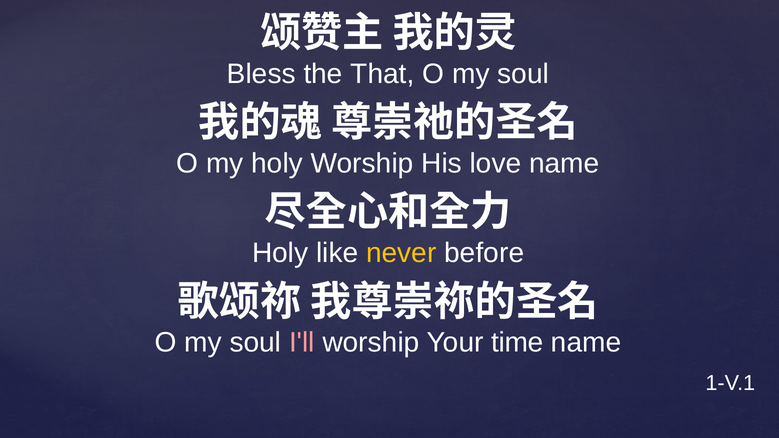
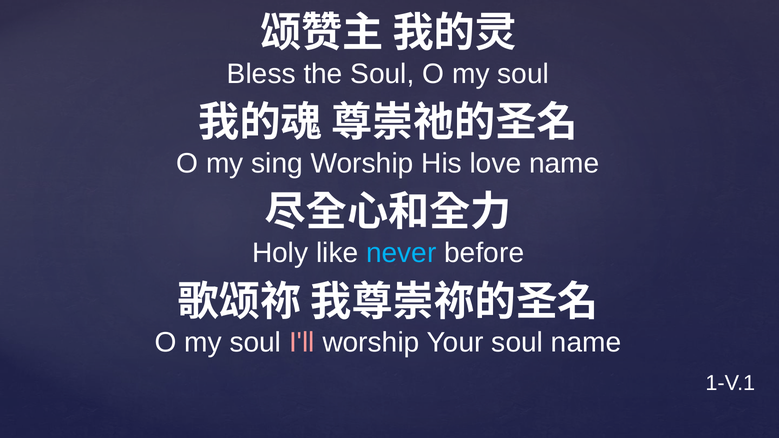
the That: That -> Soul (382, 74)
my holy: holy -> sing (277, 164)
never colour: yellow -> light blue (401, 253)
Your time: time -> soul (517, 343)
